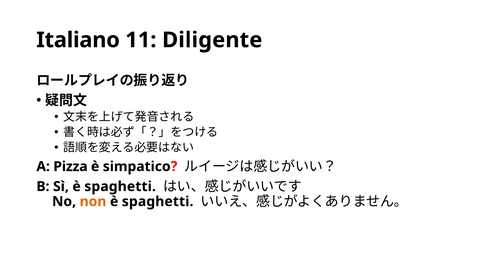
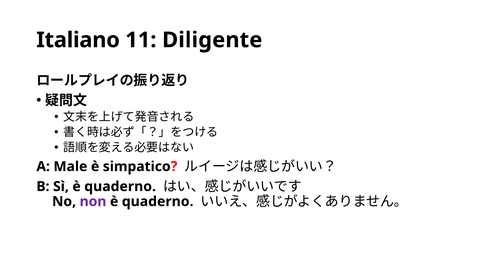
Pizza: Pizza -> Male (70, 167)
Sì è spaghetti: spaghetti -> quaderno (120, 187)
non colour: orange -> purple (93, 202)
spaghetti: spaghetti -> quaderno (158, 202)
